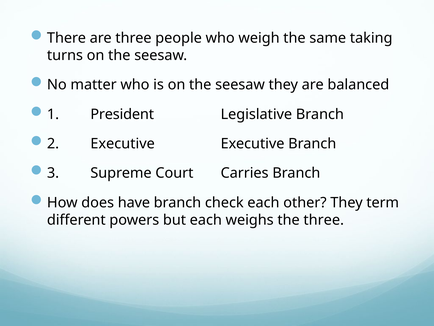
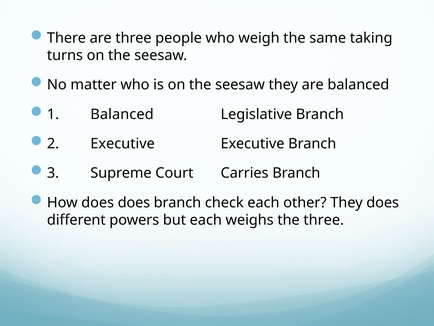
1 President: President -> Balanced (122, 114)
does have: have -> does (134, 202)
They term: term -> does (383, 202)
